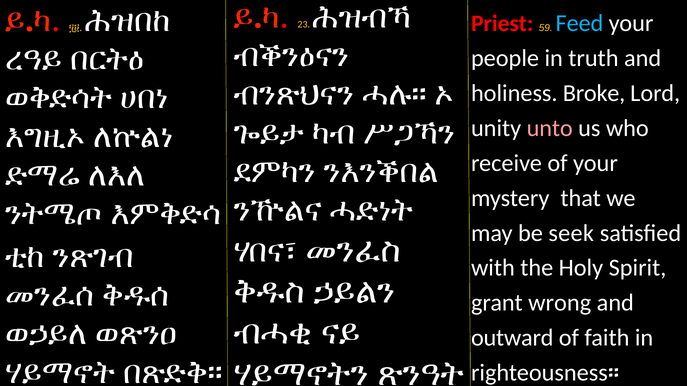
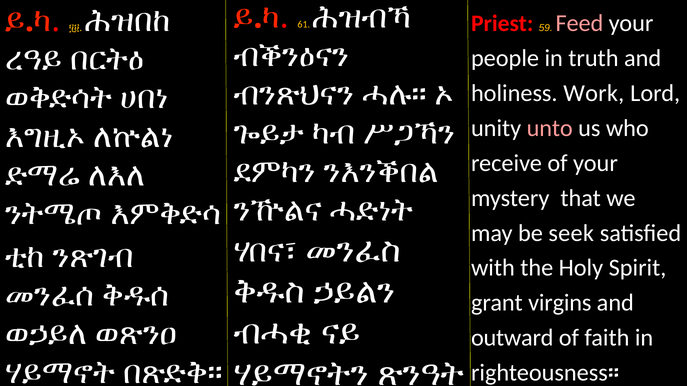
23: 23 -> 61 (304, 24)
Feed colour: light blue -> pink (579, 23)
Broke: Broke -> Work (594, 93)
wrong: wrong -> virgins (560, 303)
